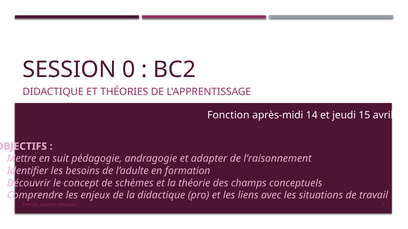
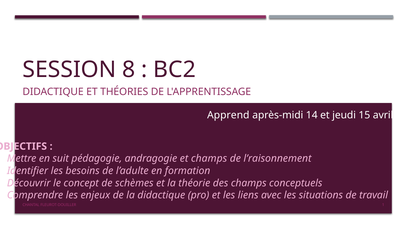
0: 0 -> 8 (129, 70)
Fonction: Fonction -> Apprend (228, 116)
et adapter: adapter -> champs (209, 159)
